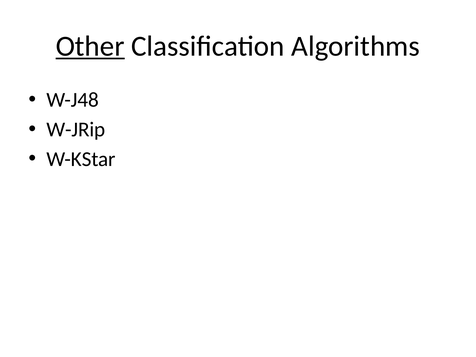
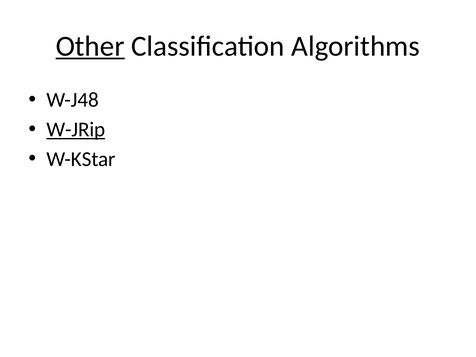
W-JRip underline: none -> present (76, 129)
